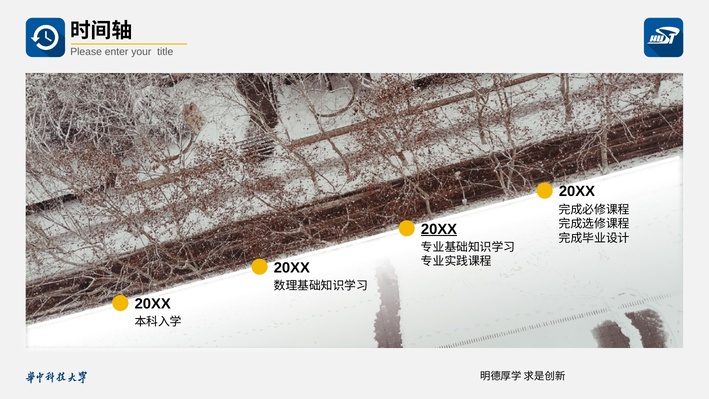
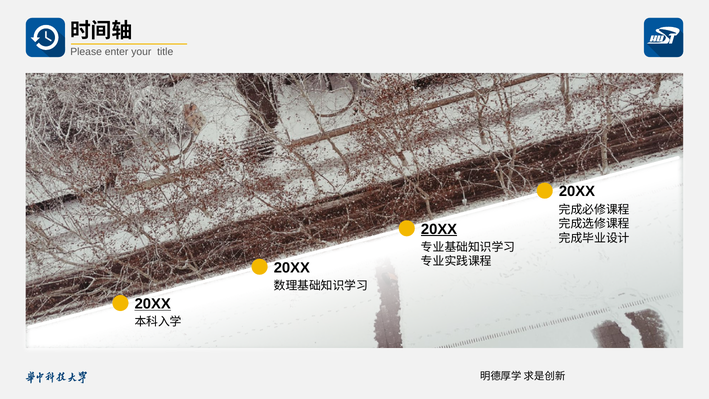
20XX underline: none -> present (153, 304)
